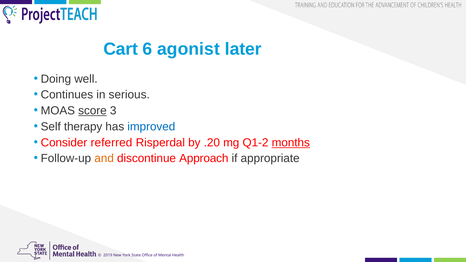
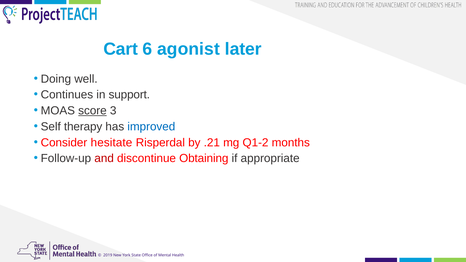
serious: serious -> support (129, 95)
referred: referred -> hesitate (111, 143)
.20: .20 -> .21 (212, 143)
months underline: present -> none (291, 143)
and colour: orange -> red (104, 159)
Approach: Approach -> Obtaining (204, 159)
